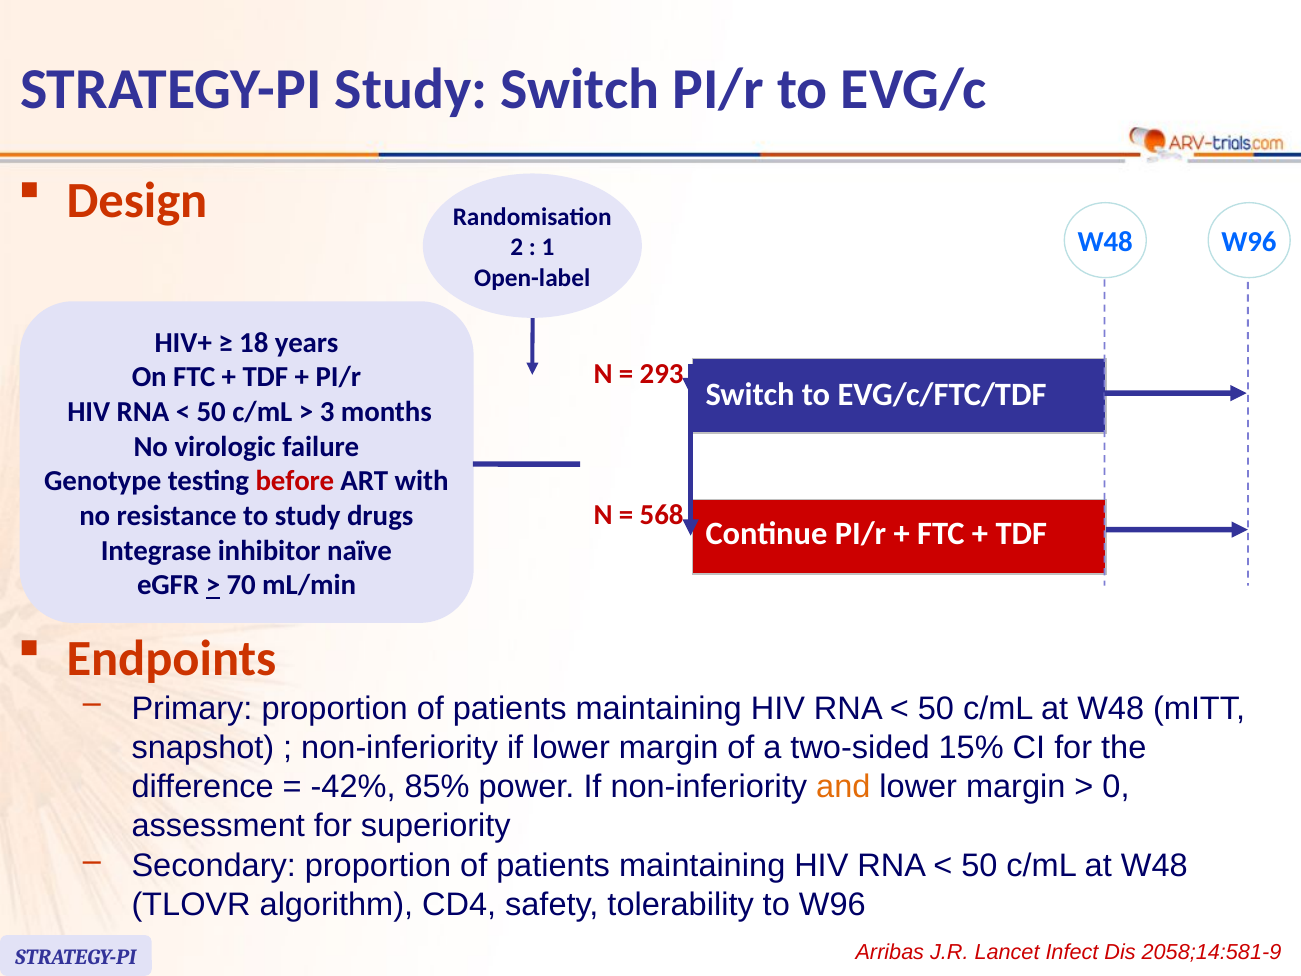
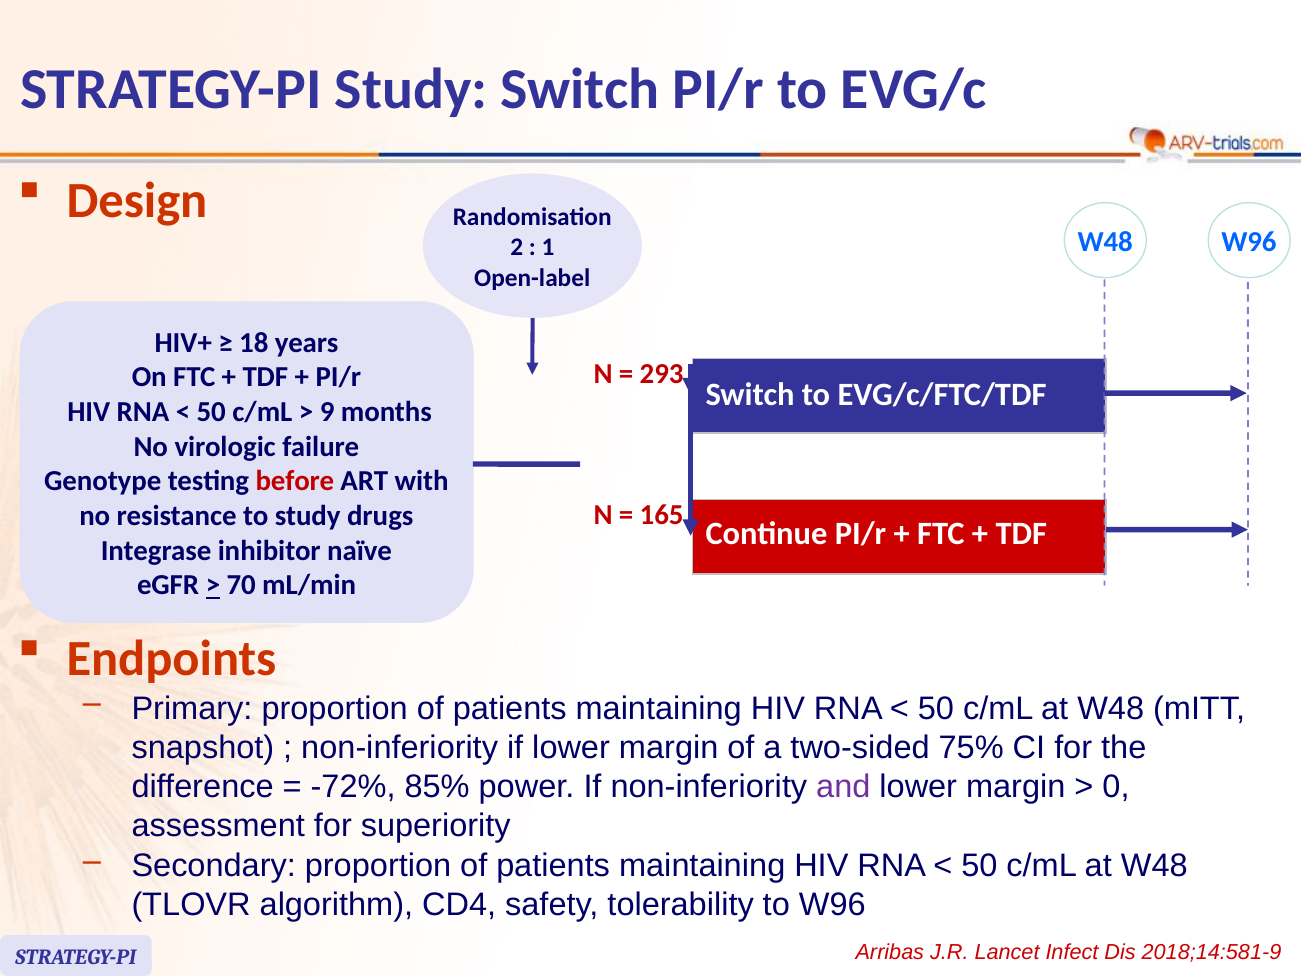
3: 3 -> 9 (327, 412)
568: 568 -> 165 (662, 515)
15%: 15% -> 75% (971, 747)
-42%: -42% -> -72% (353, 786)
and colour: orange -> purple (843, 786)
2058;14:581-9: 2058;14:581-9 -> 2018;14:581-9 (1211, 952)
